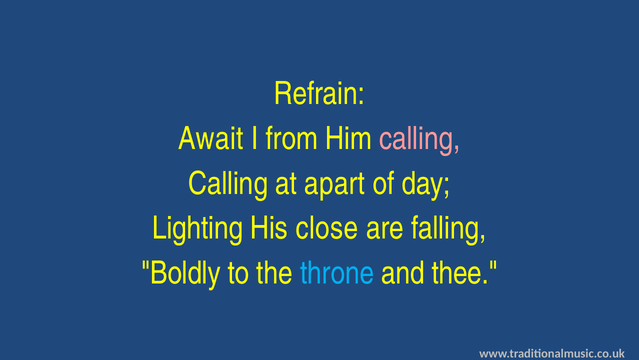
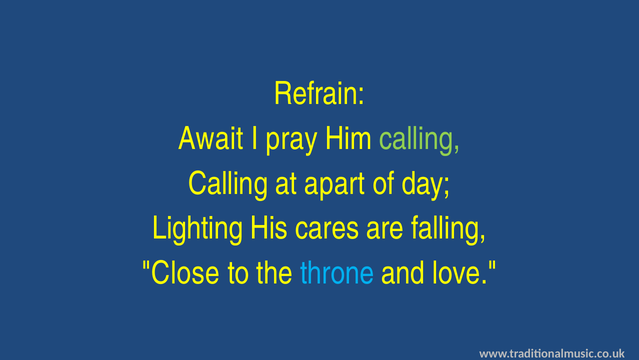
from: from -> pray (292, 138)
calling colour: pink -> light green (420, 138)
close: close -> cares (327, 228)
Boldly: Boldly -> Close (181, 273)
thee: thee -> love (465, 273)
